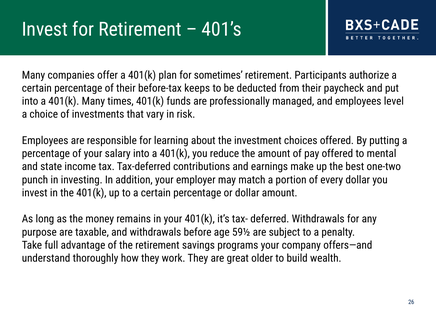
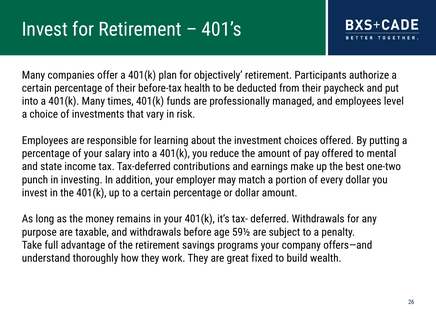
sometimes: sometimes -> objectively (218, 75)
keeps: keeps -> health (197, 88)
older: older -> fixed (262, 258)
